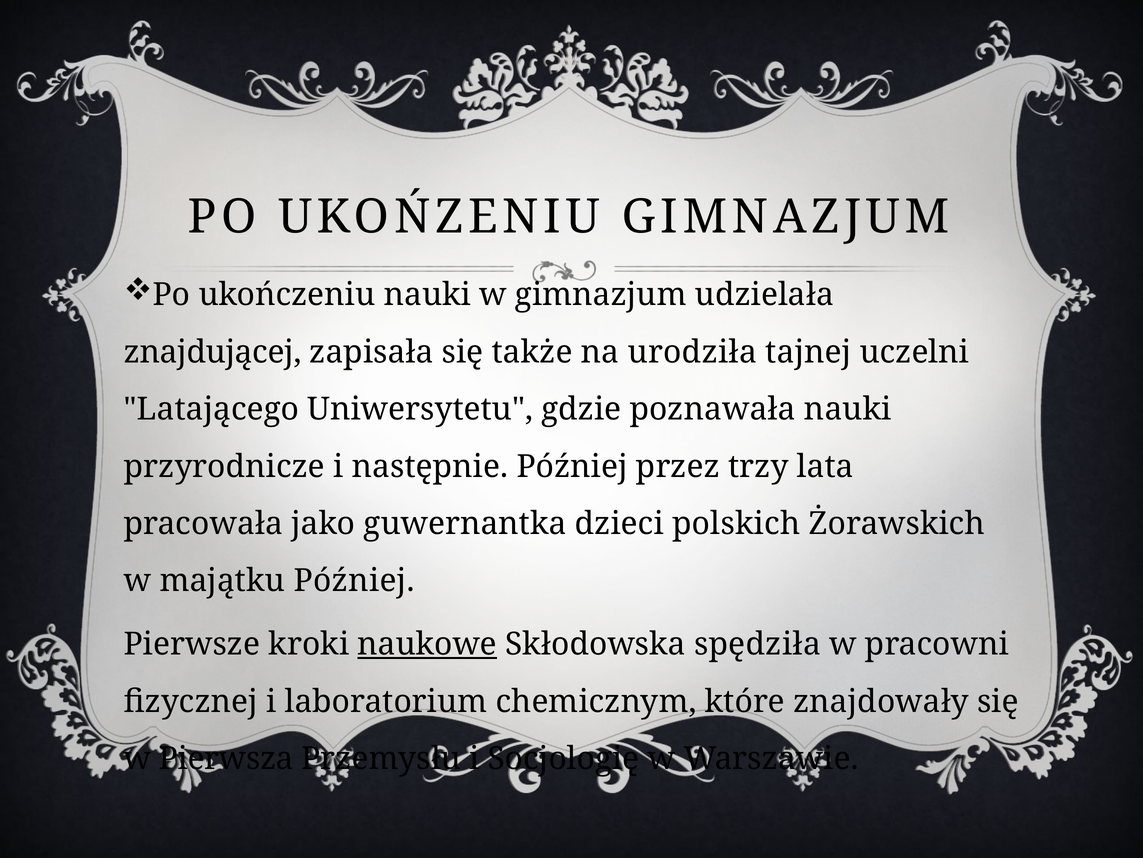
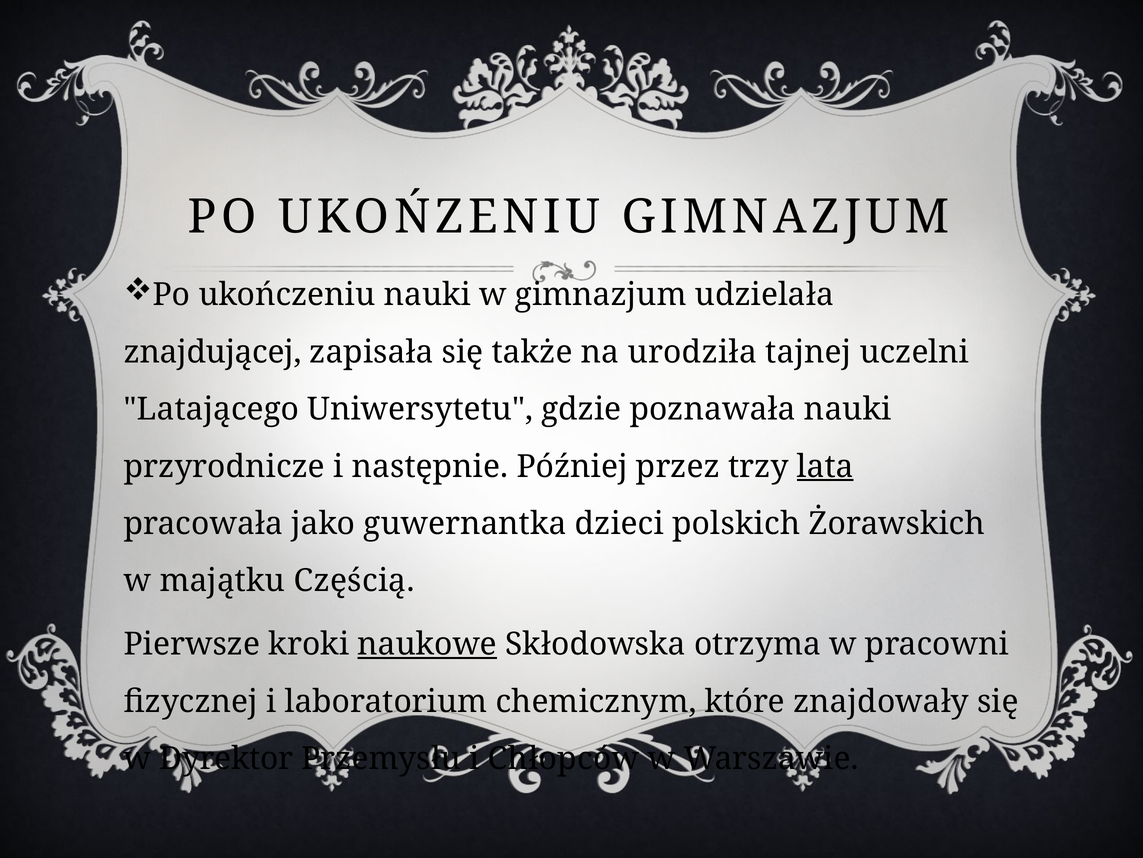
lata underline: none -> present (825, 466)
majątku Później: Później -> Częścią (354, 580)
spędziła: spędziła -> otrzyma (758, 644)
Pierwsza: Pierwsza -> Dyrektor (226, 758)
Socjologię: Socjologię -> Chłopców (563, 758)
